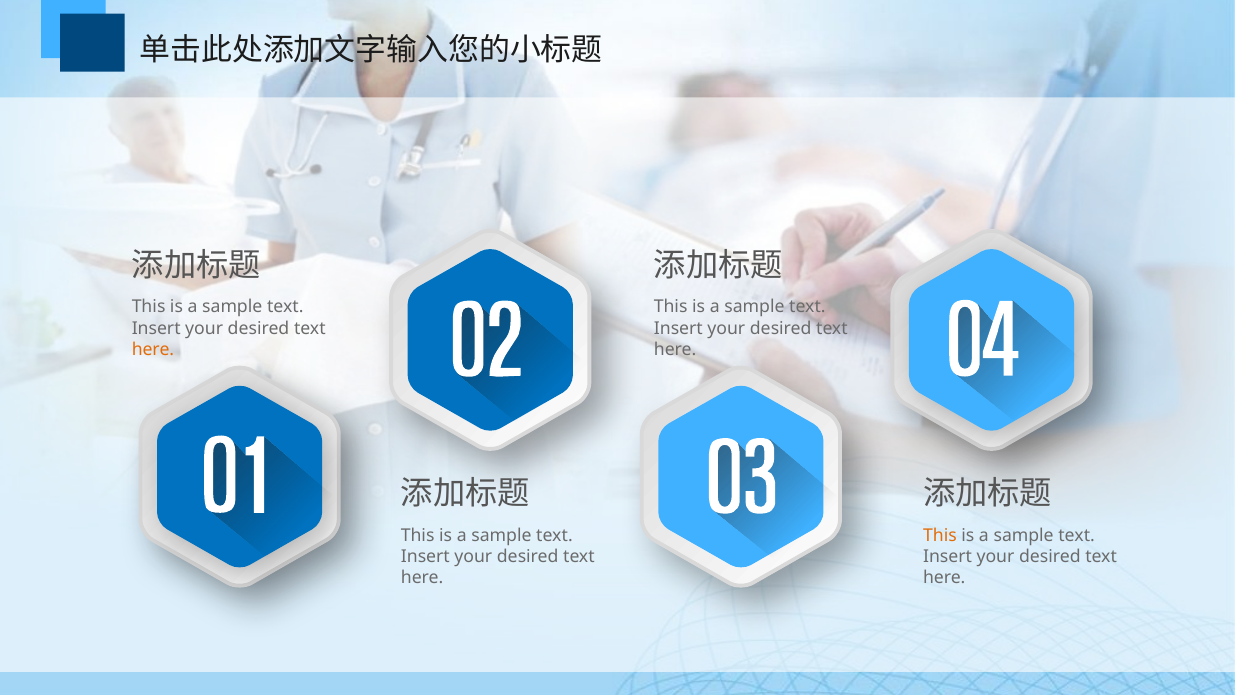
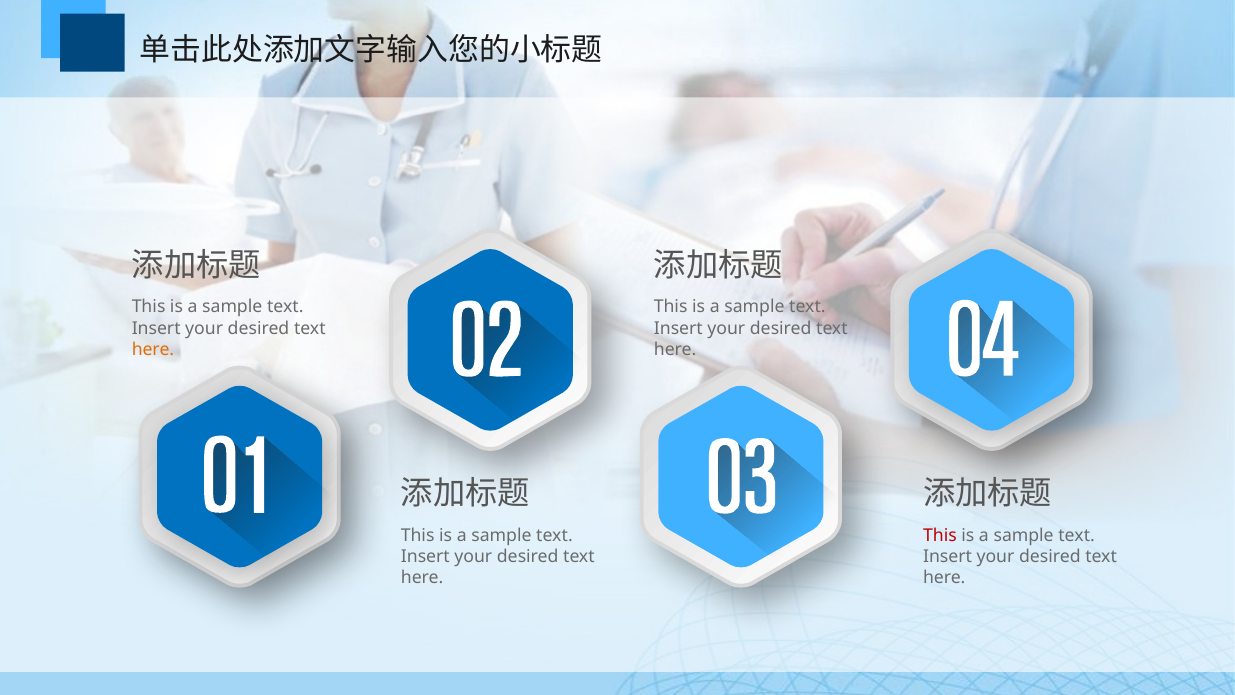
This colour: orange -> red (940, 535)
